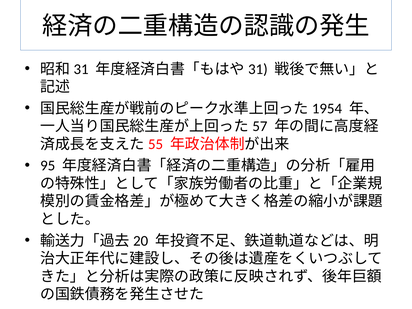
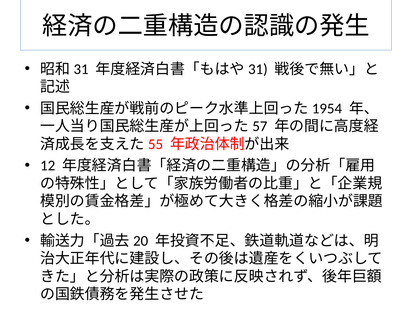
95: 95 -> 12 (48, 166)
